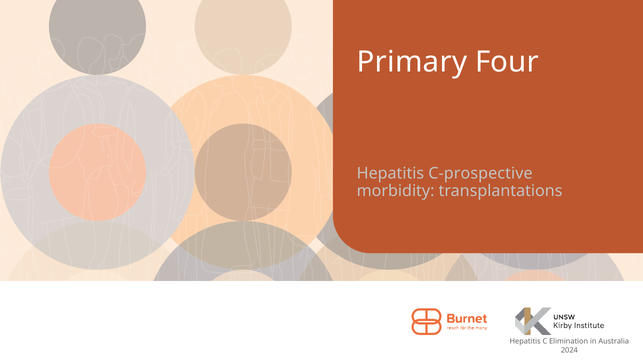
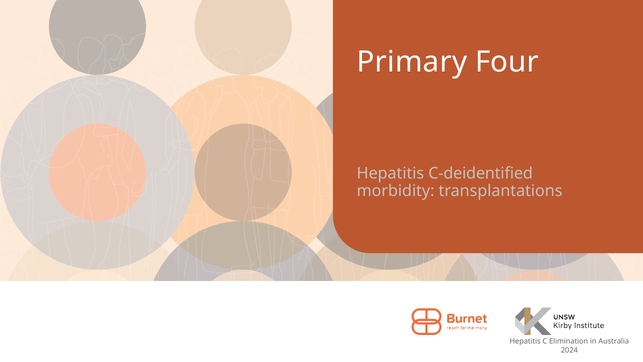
C-prospective: C-prospective -> C-deidentified (481, 174)
